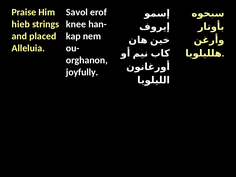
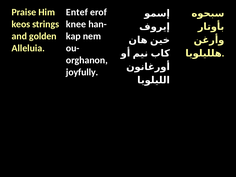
Savol: Savol -> Entef (77, 12)
hieb: hieb -> keos (21, 24)
placed: placed -> golden (43, 36)
